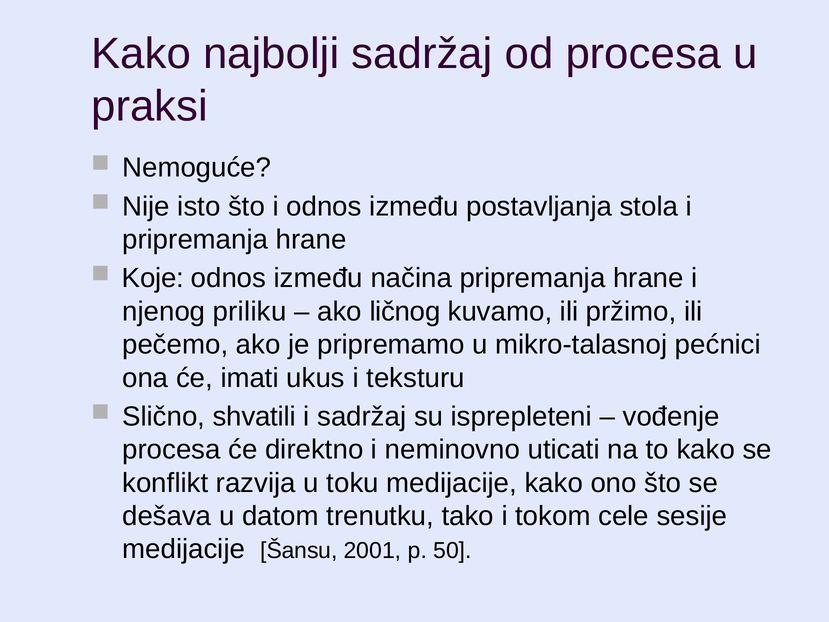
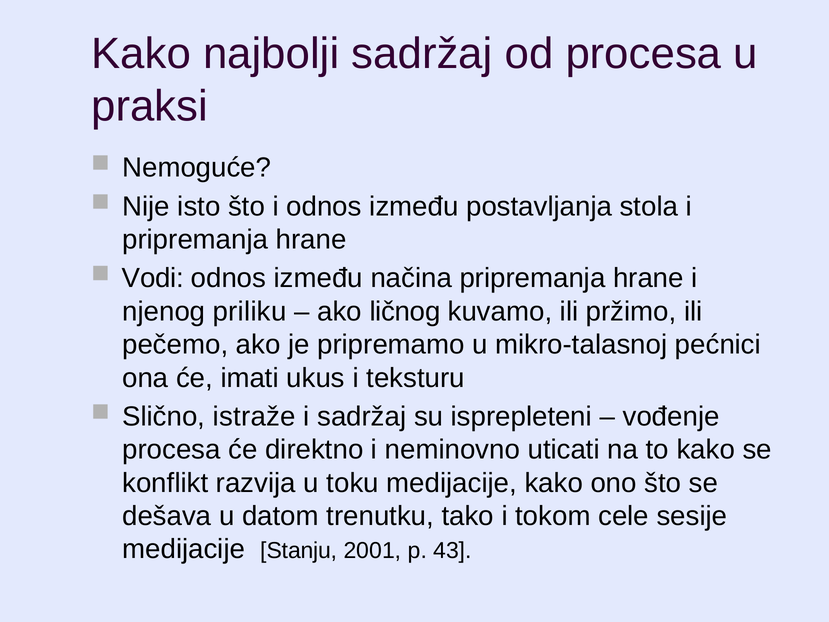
Koje: Koje -> Vodi (153, 278)
shvatili: shvatili -> istraže (254, 416)
Šansu: Šansu -> Stanju (299, 551)
50: 50 -> 43 (453, 551)
